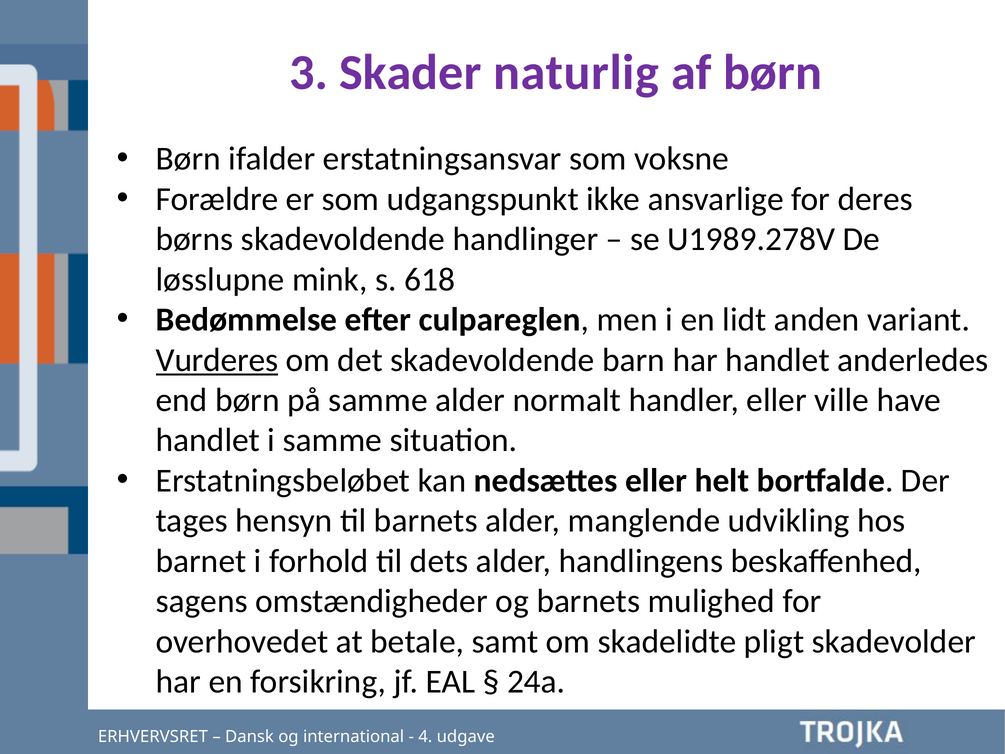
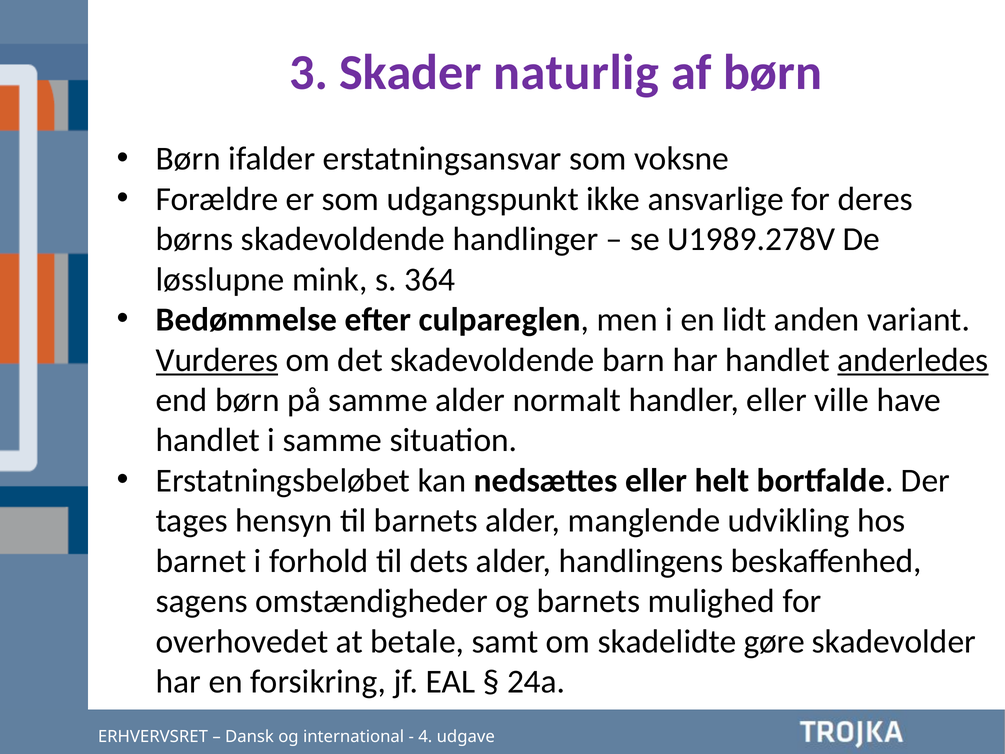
618: 618 -> 364 (430, 279)
anderledes underline: none -> present (913, 360)
pligt: pligt -> gøre (774, 641)
